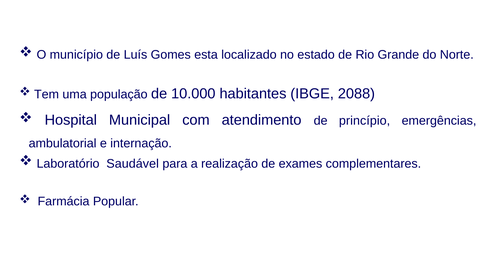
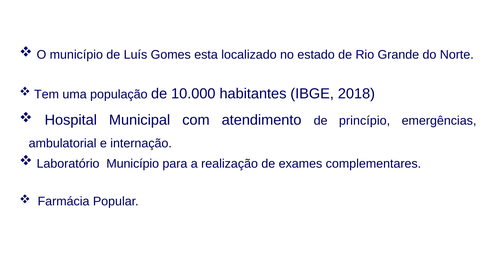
2088: 2088 -> 2018 (356, 94)
Laboratório Saudável: Saudável -> Município (133, 164)
